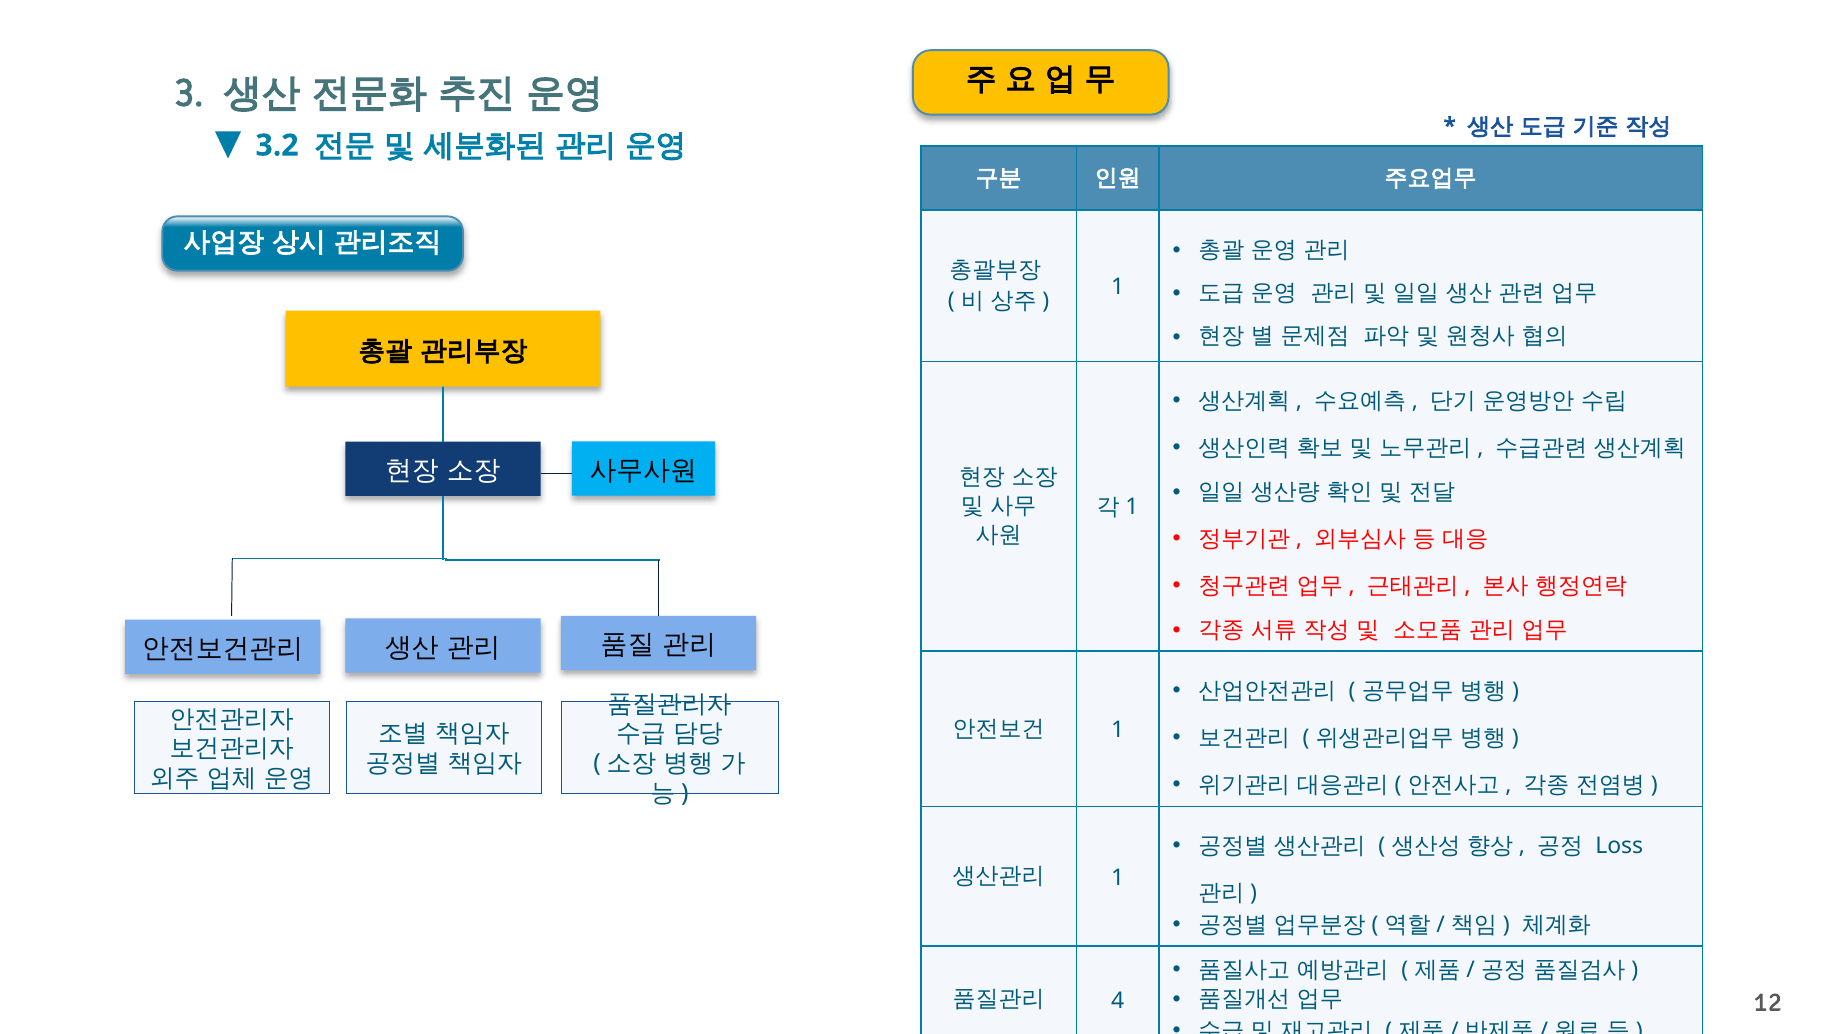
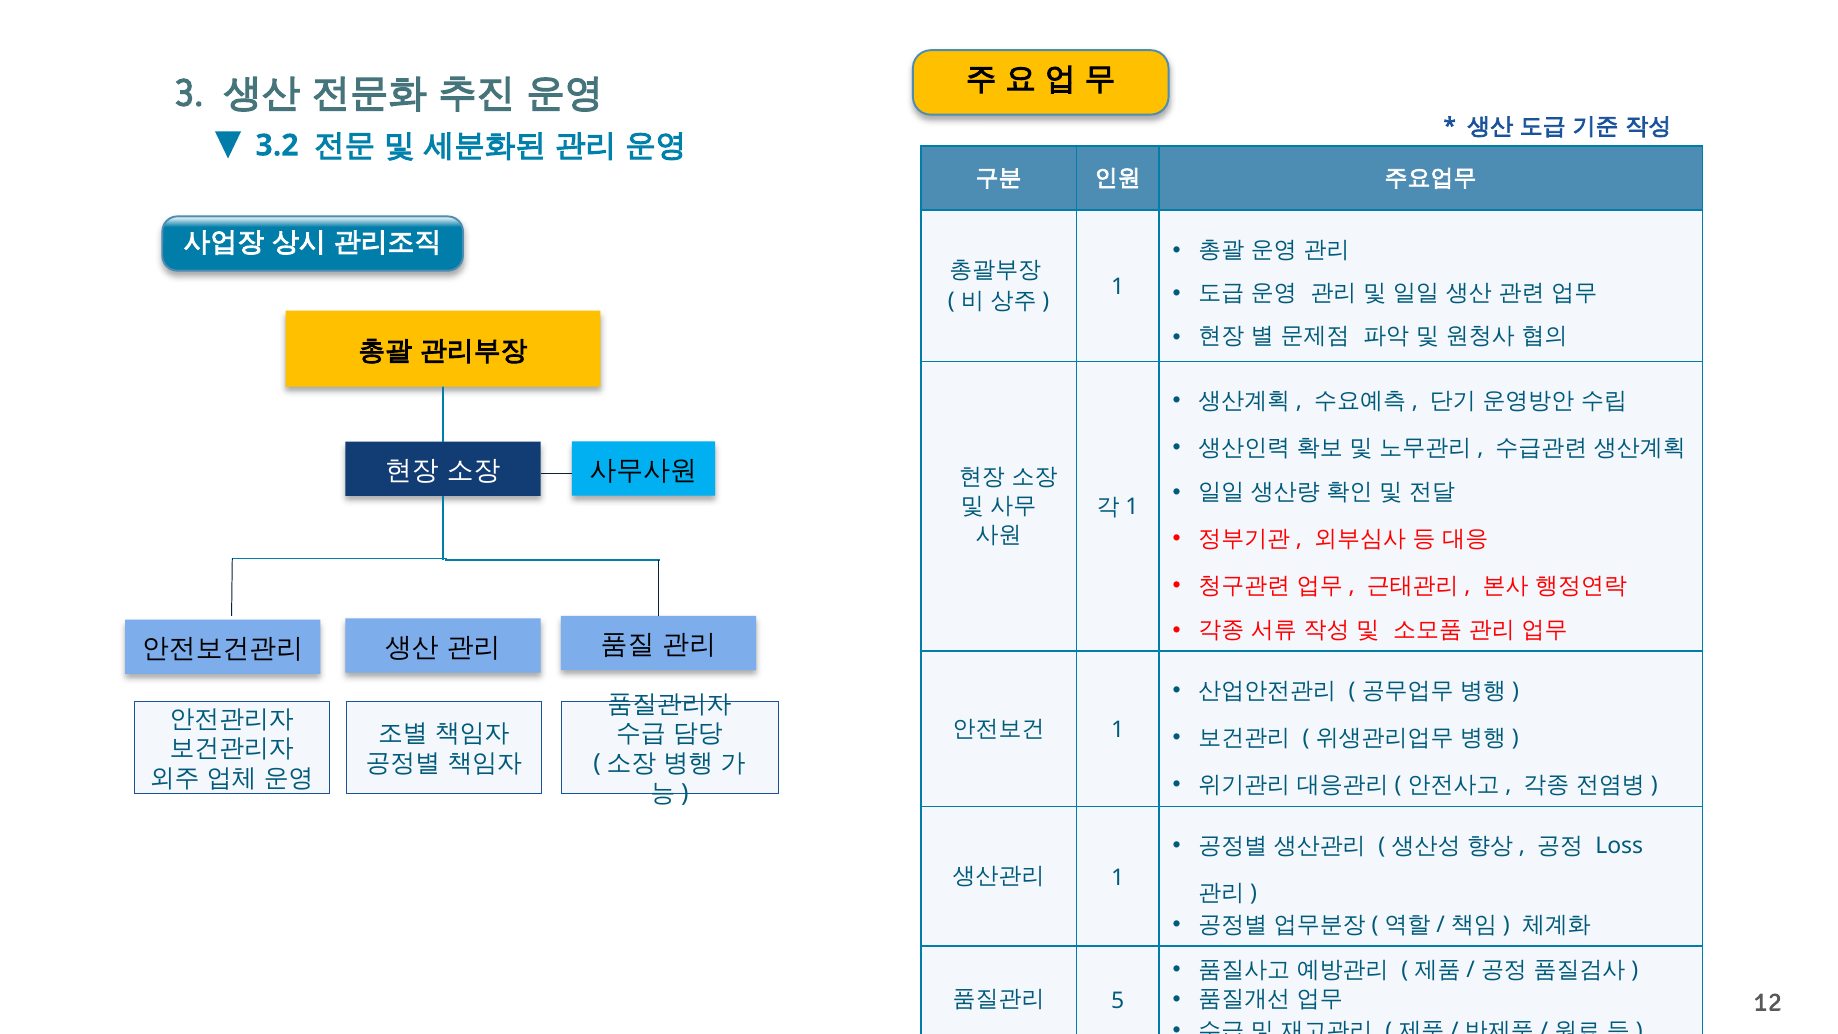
4: 4 -> 5 (1118, 1000)
